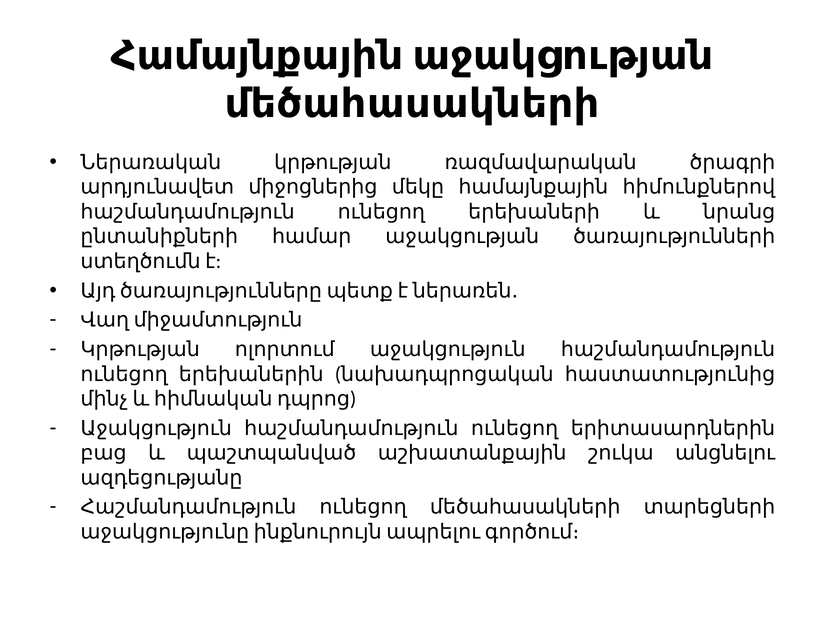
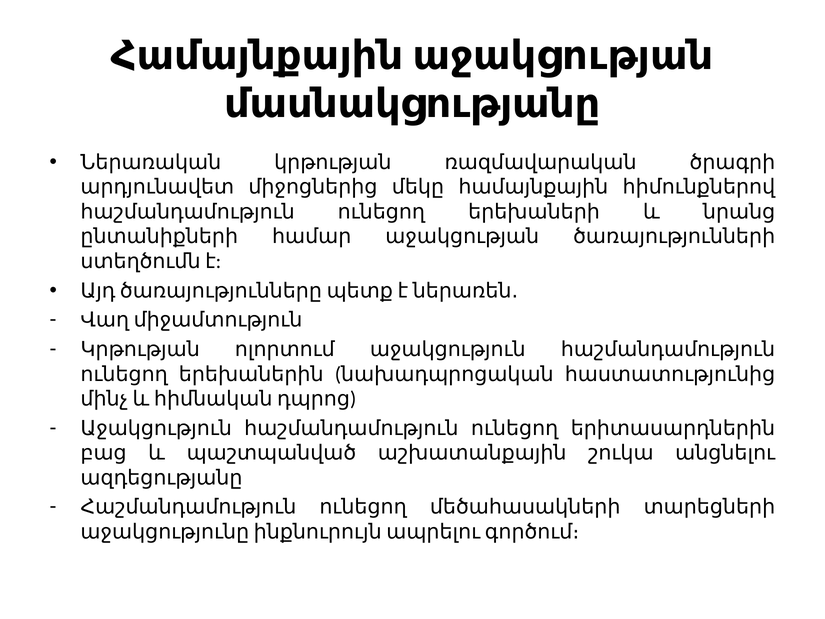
մեծահասակների: մեծահասակների -> մասնակցությանը (412, 104)
